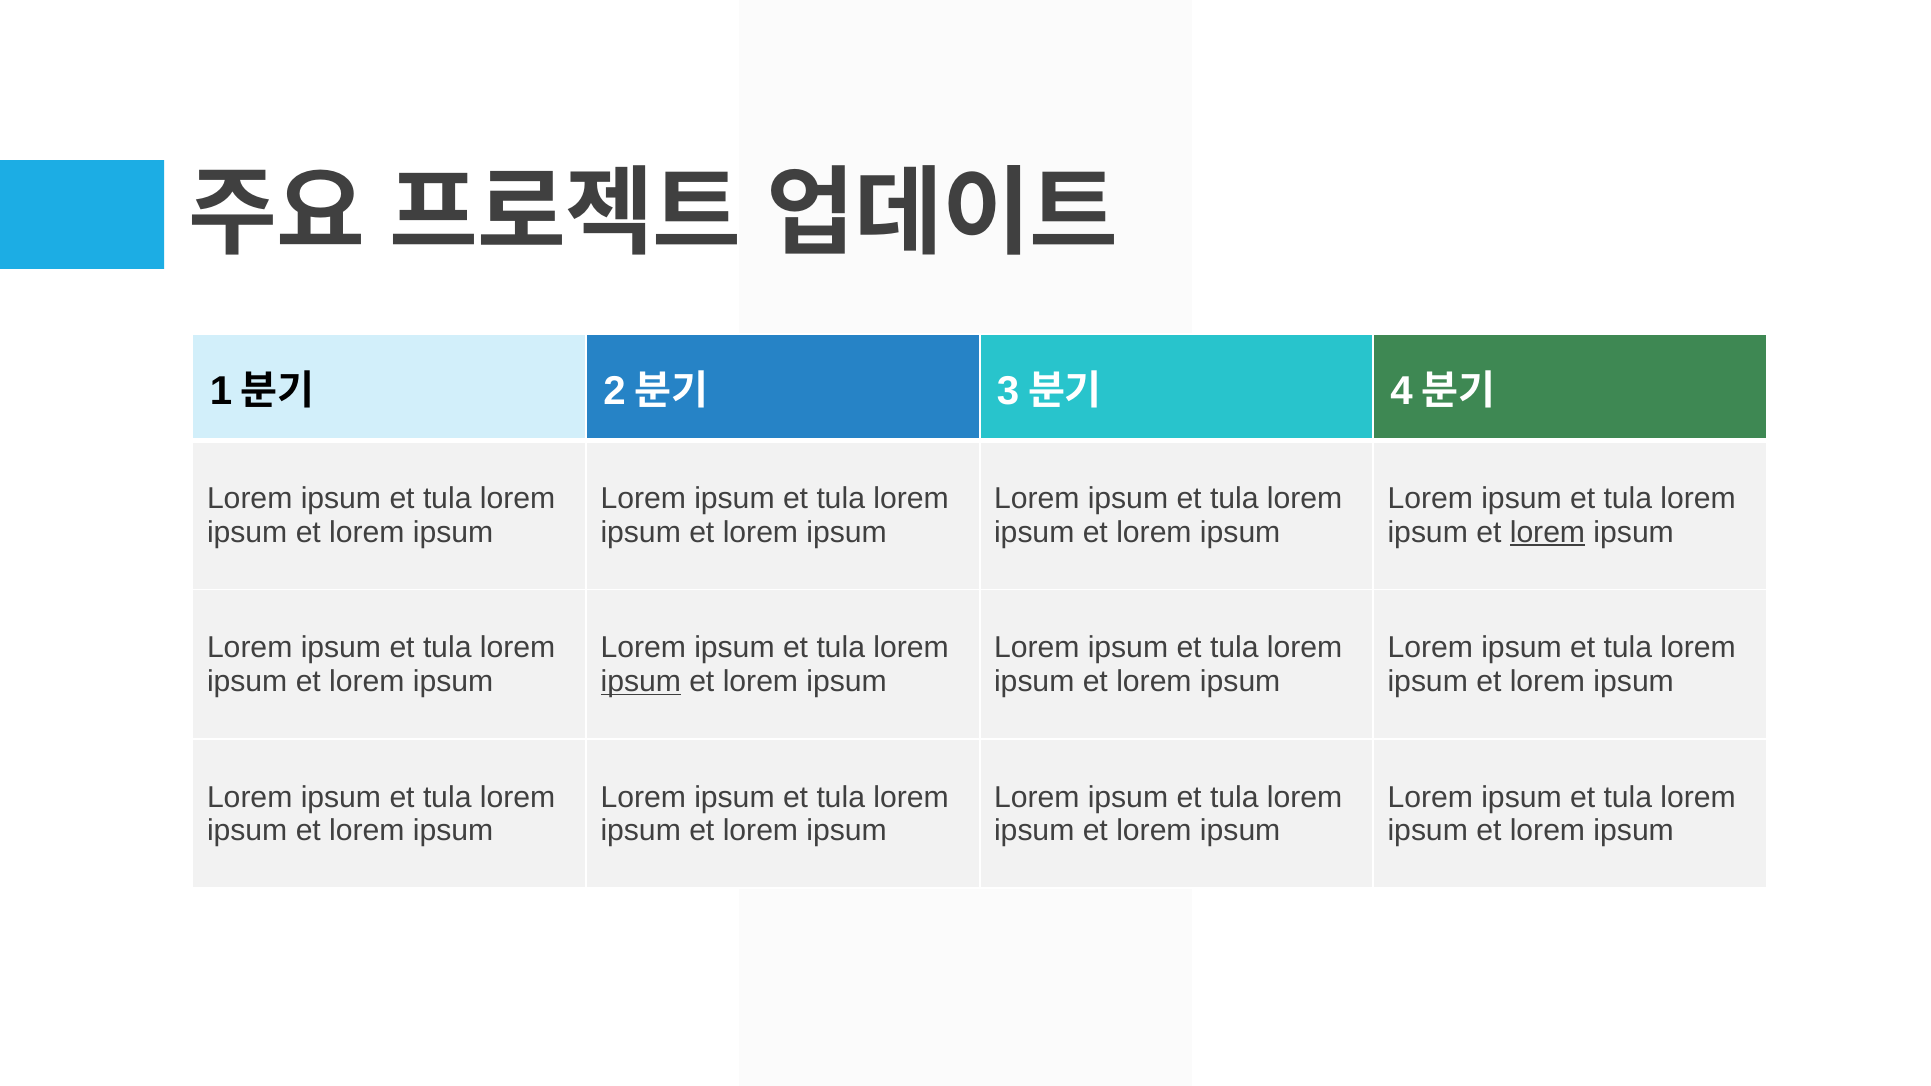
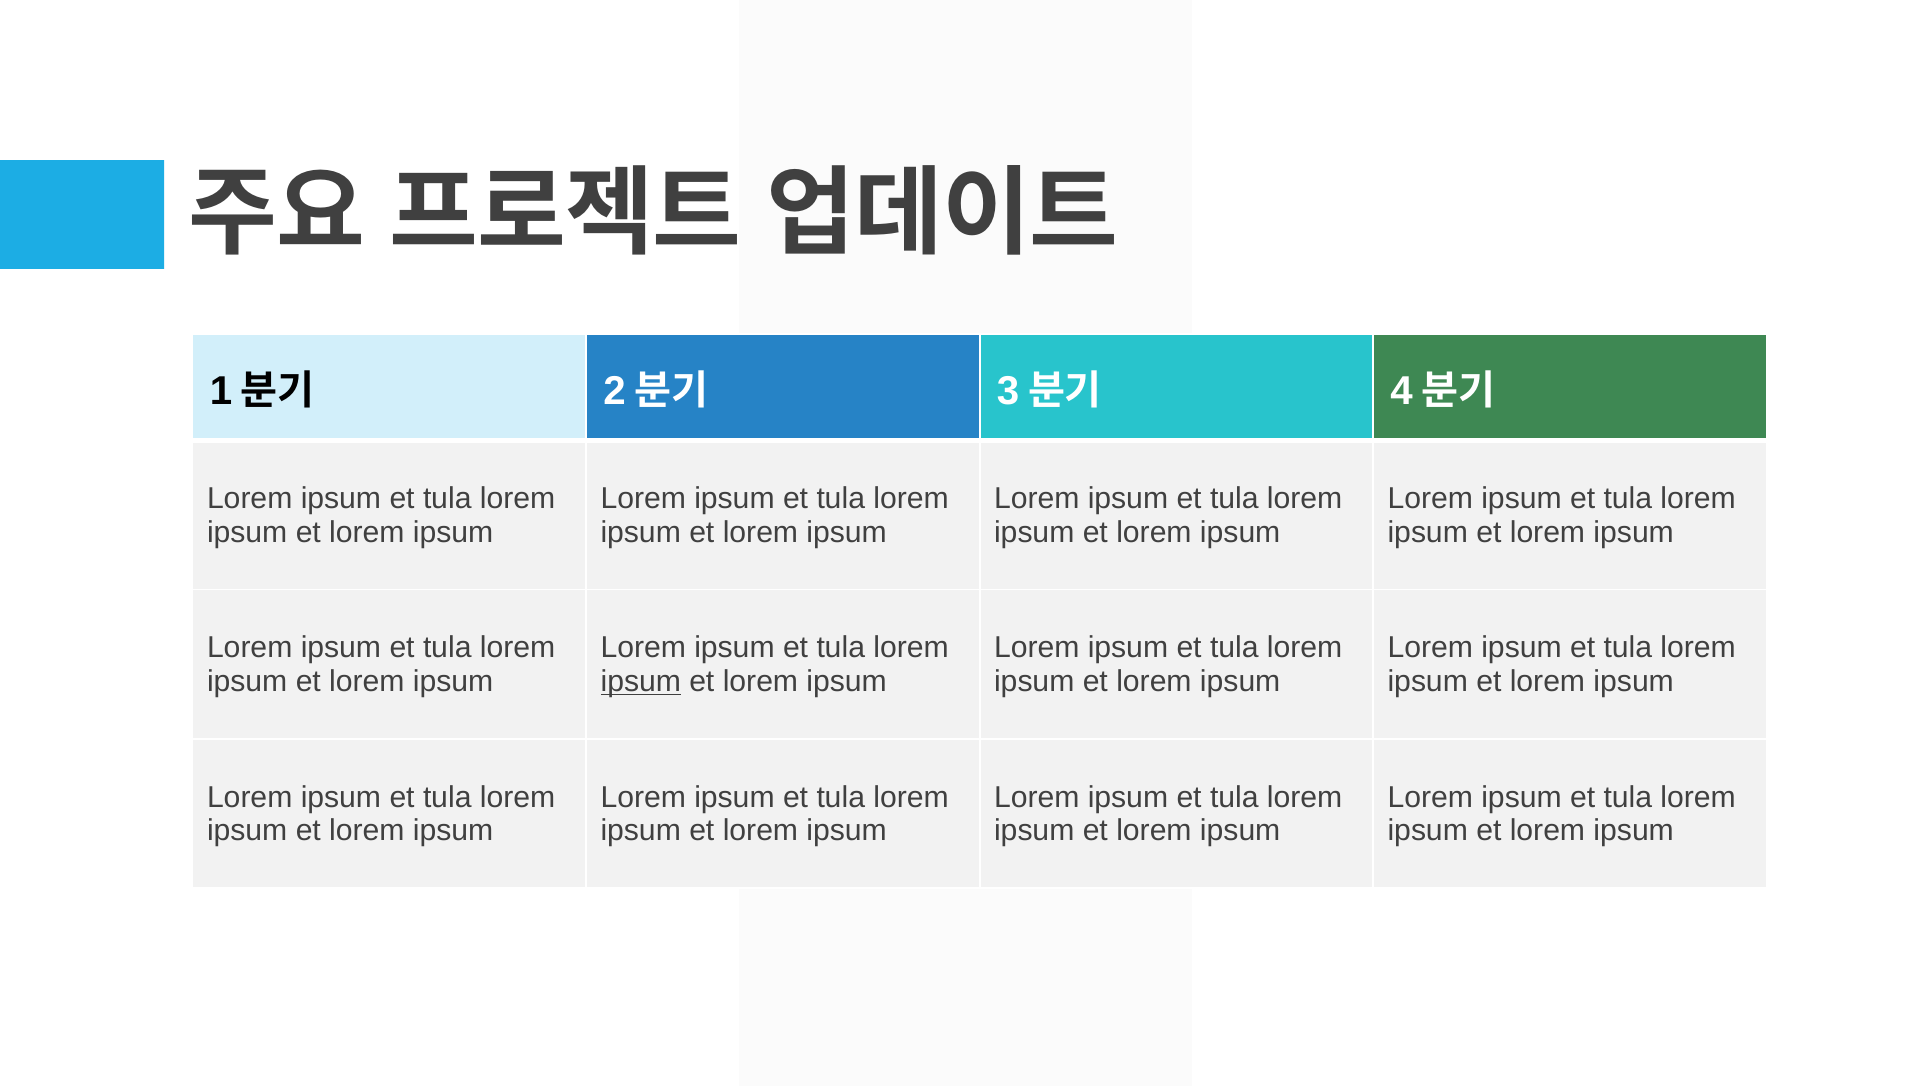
lorem underline: present -> none (1547, 532)
